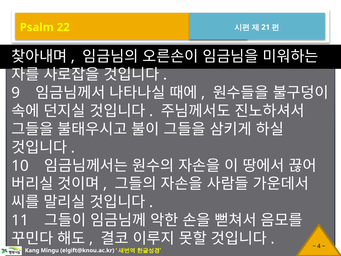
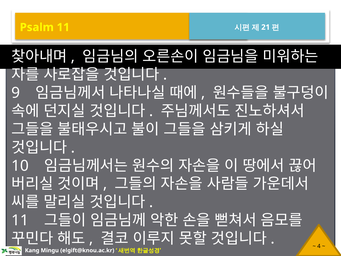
Psalm 22: 22 -> 11 (63, 27)
